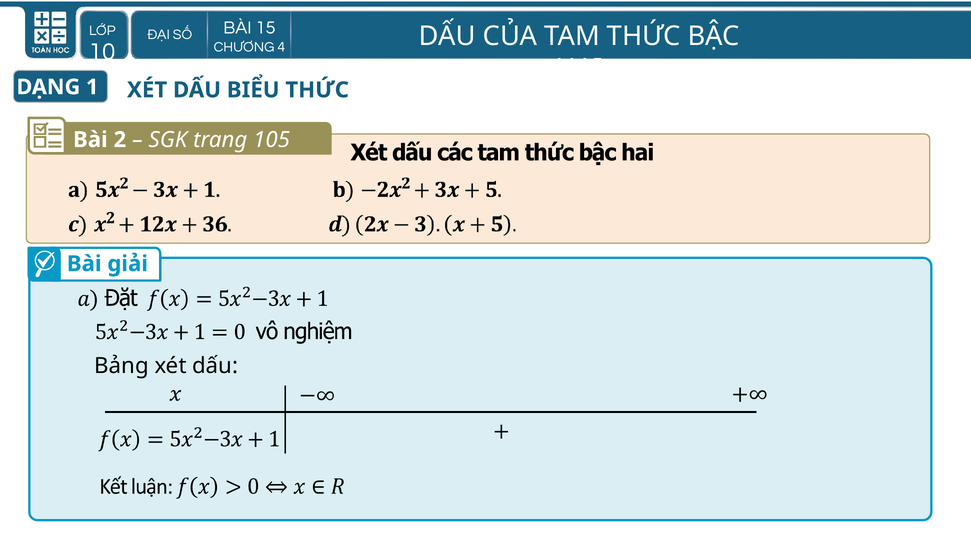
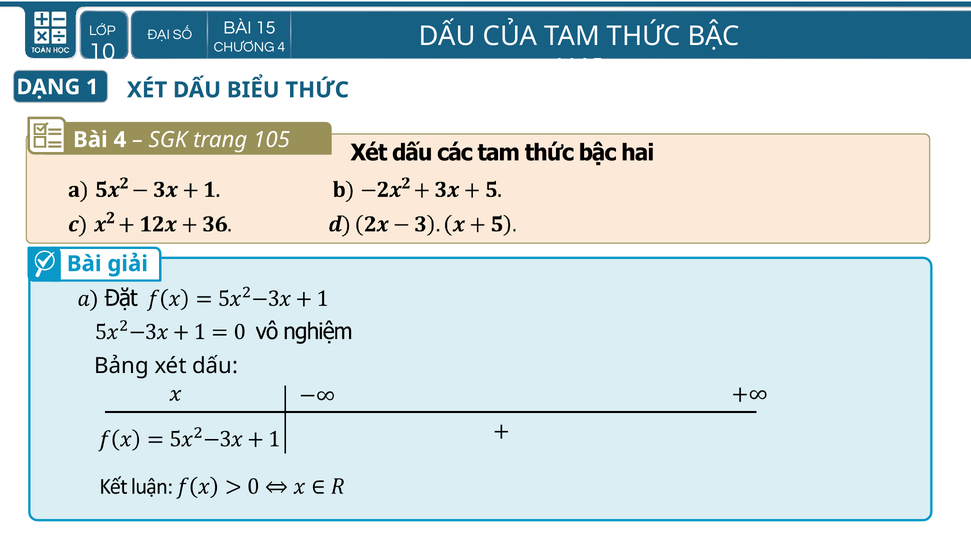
Bài 2: 2 -> 4 (120, 140)
